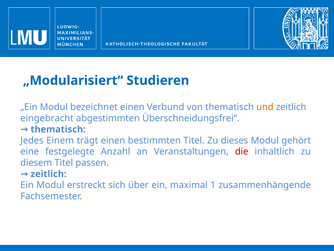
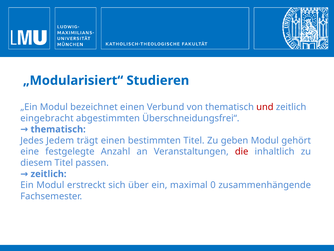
und colour: orange -> red (265, 107)
Einem: Einem -> Jedem (60, 140)
dieses: dieses -> geben (235, 140)
1: 1 -> 0 (213, 185)
